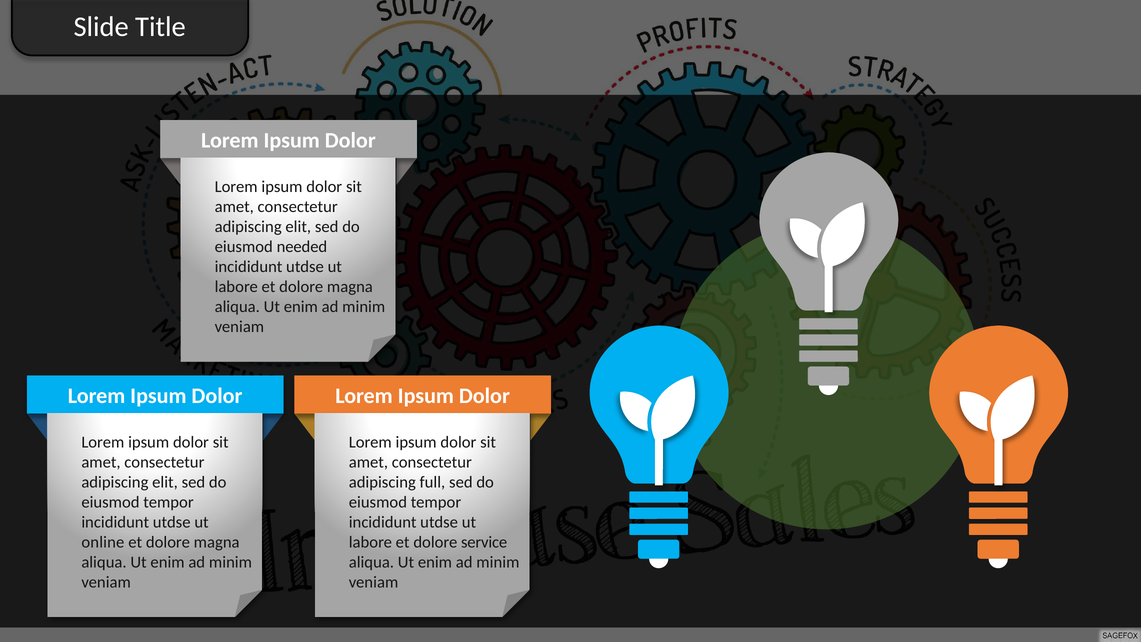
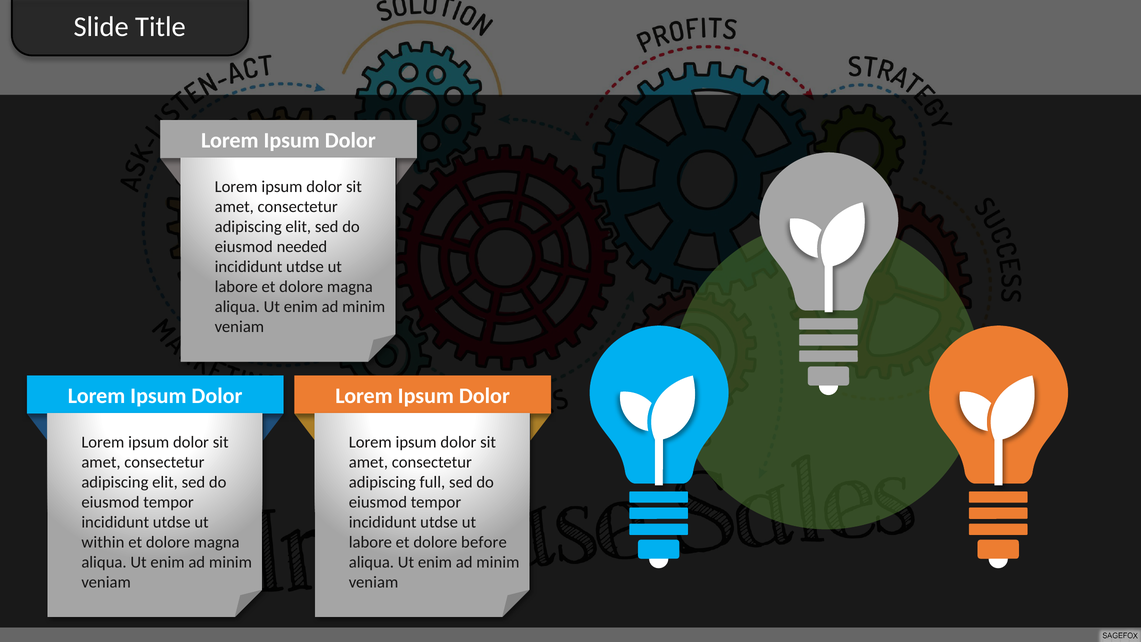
online: online -> within (103, 542)
service: service -> before (484, 542)
